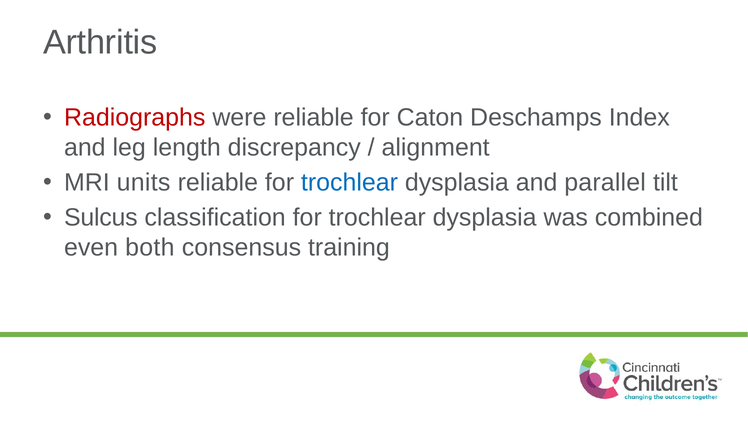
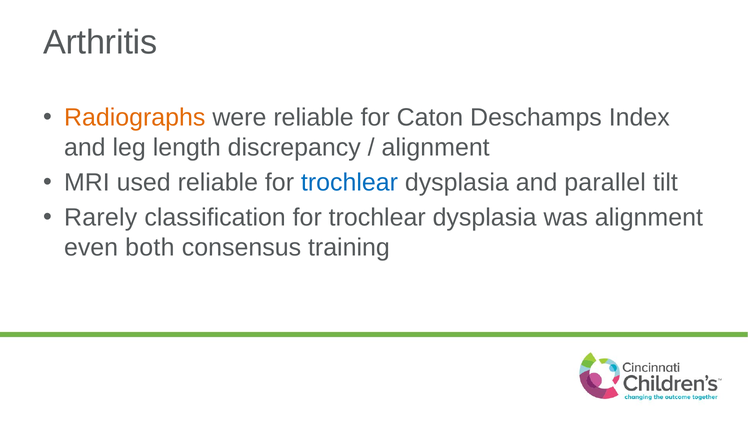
Radiographs colour: red -> orange (135, 118)
units: units -> used (144, 183)
Sulcus: Sulcus -> Rarely (101, 217)
was combined: combined -> alignment (649, 217)
